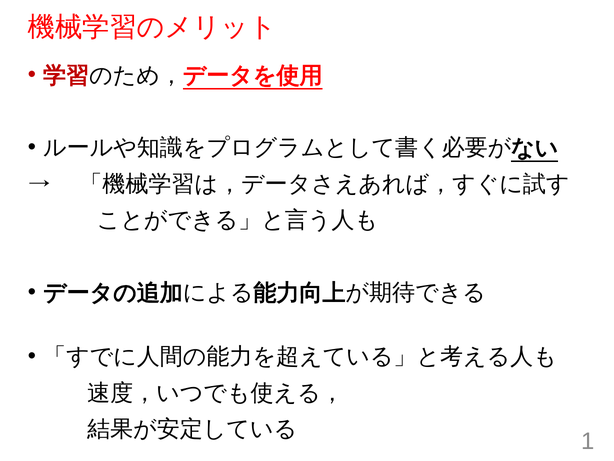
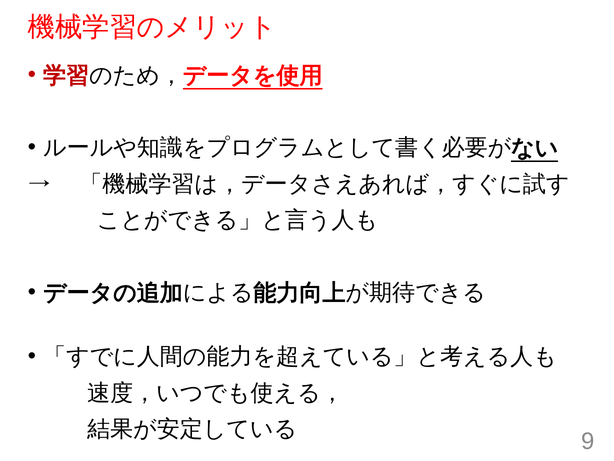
1: 1 -> 9 (588, 441)
